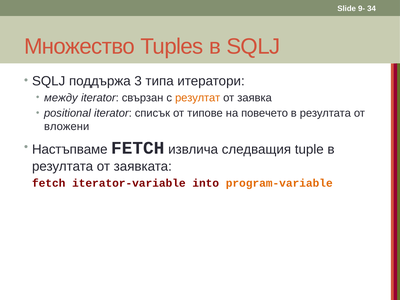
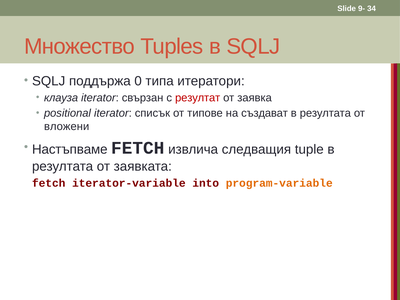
3: 3 -> 0 (138, 81)
между: между -> клауза (61, 98)
резултат colour: orange -> red (198, 98)
повечето: повечето -> създават (265, 113)
